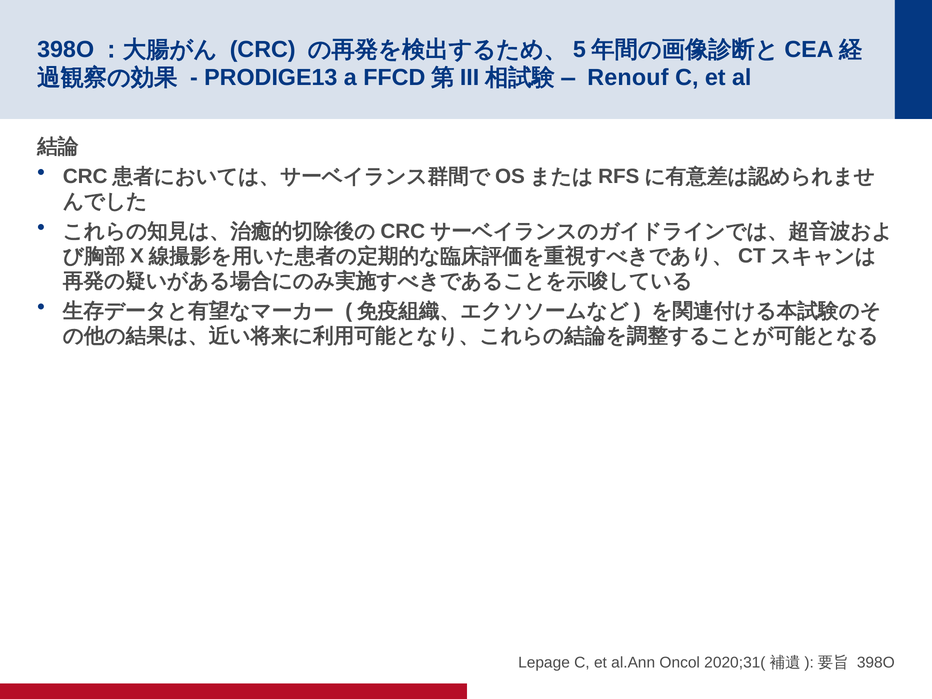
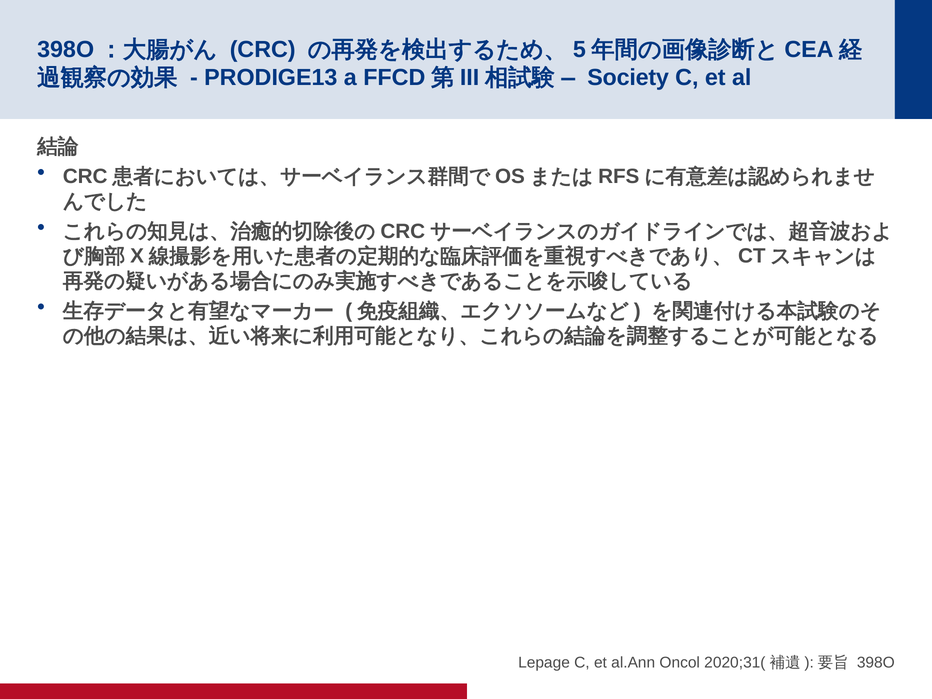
Renouf: Renouf -> Society (628, 77)
